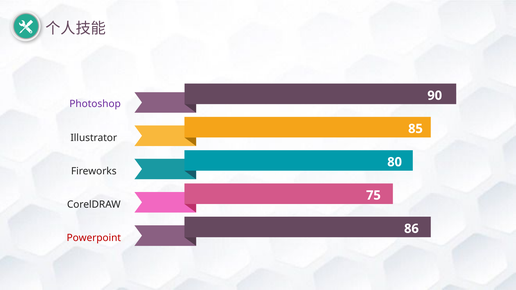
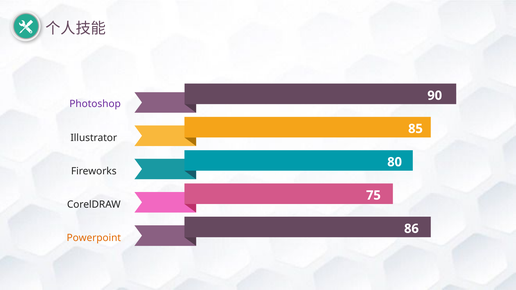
Powerpoint colour: red -> orange (94, 238)
